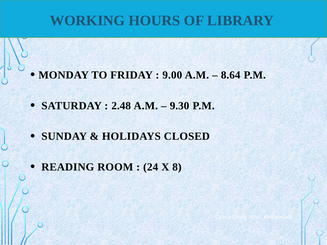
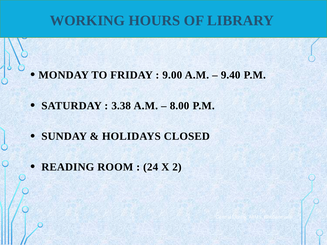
8.64: 8.64 -> 9.40 (231, 75)
2.48: 2.48 -> 3.38 (121, 106)
9.30: 9.30 -> 8.00 (180, 106)
8: 8 -> 2 (177, 167)
